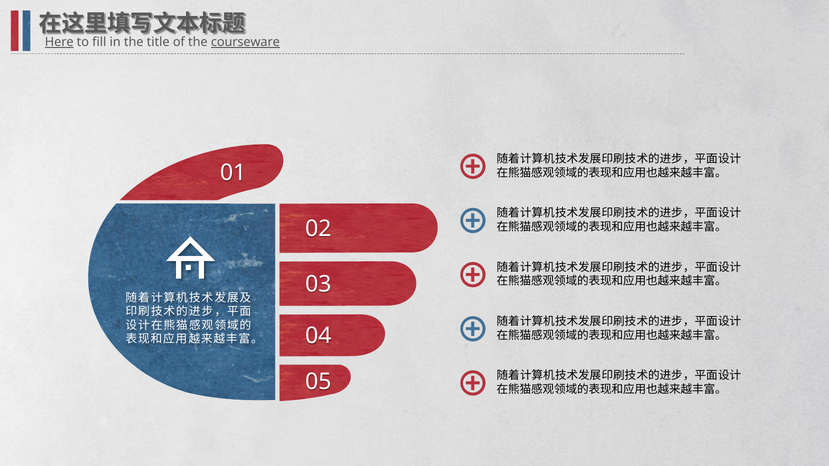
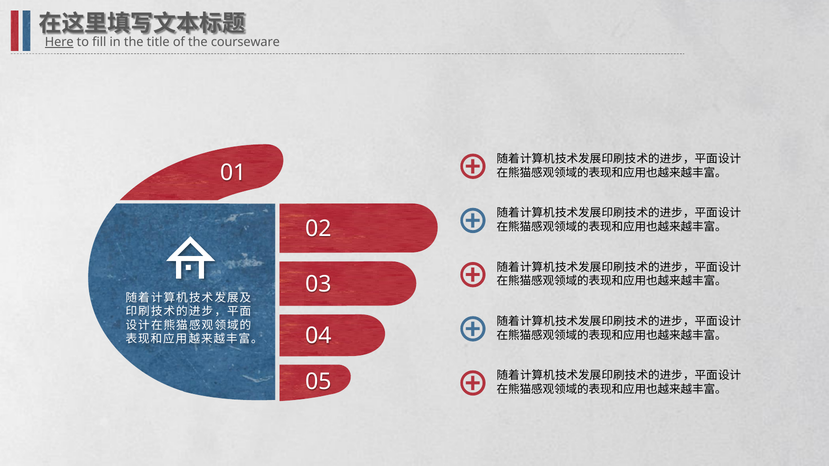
courseware underline: present -> none (245, 42)
